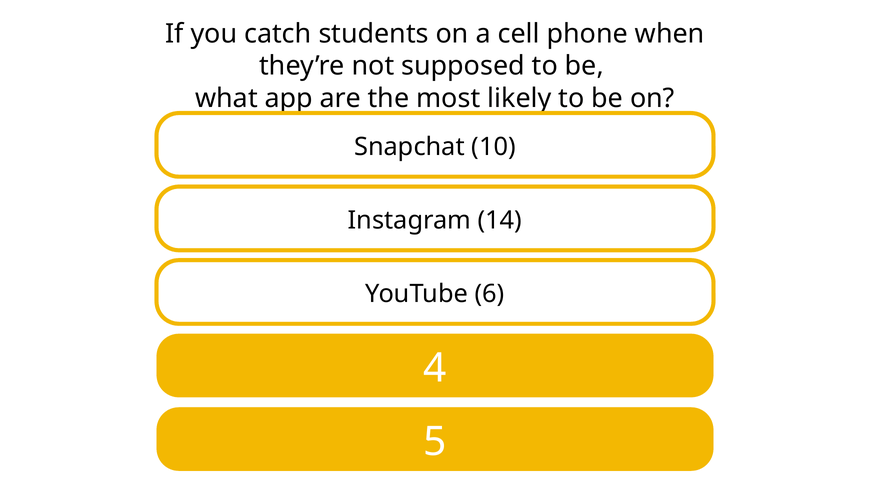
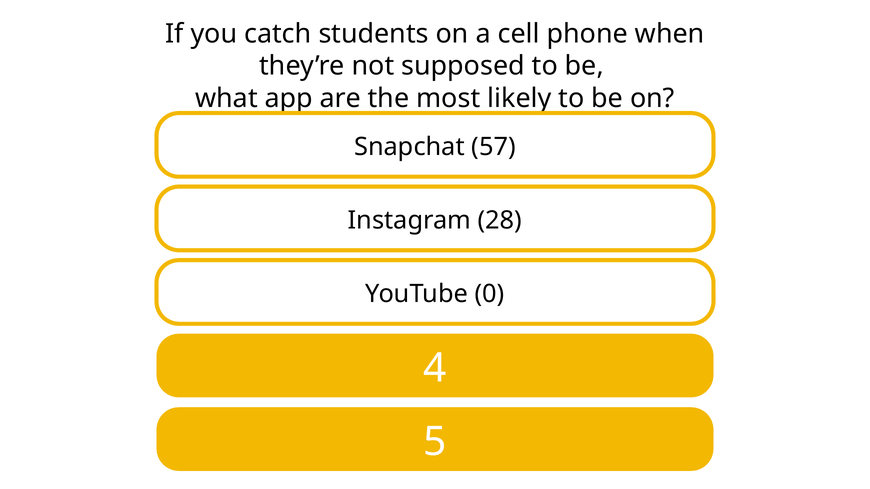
10: 10 -> 57 (494, 147)
14: 14 -> 28 (500, 220)
6: 6 -> 0 (490, 294)
